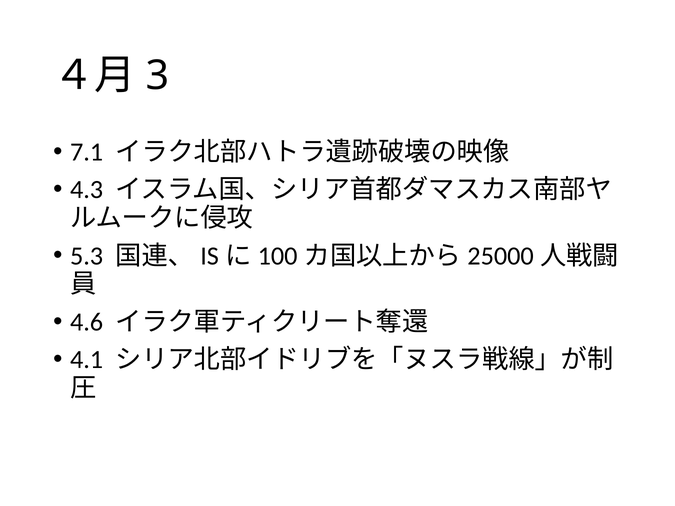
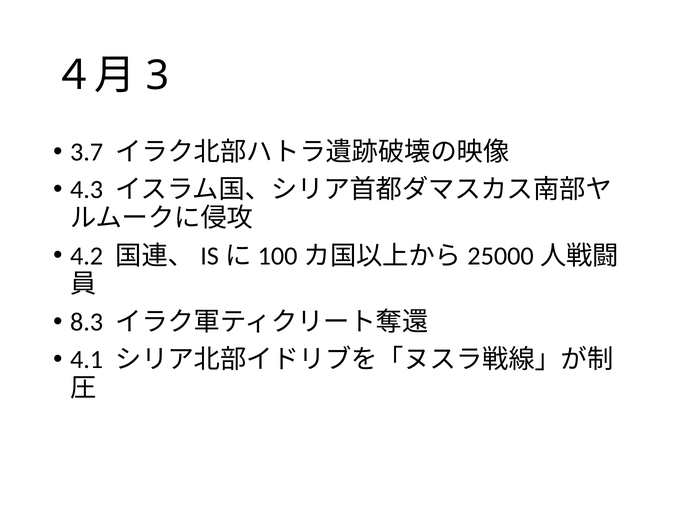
7.1: 7.1 -> 3.7 (87, 152)
5.3: 5.3 -> 4.2 (87, 256)
4.6: 4.6 -> 8.3 (87, 322)
